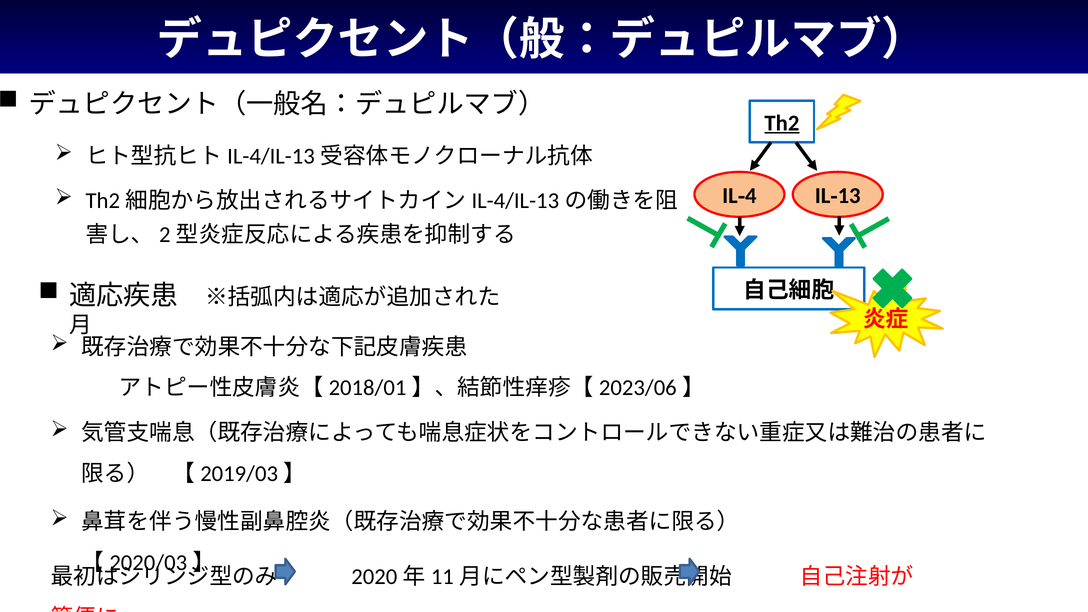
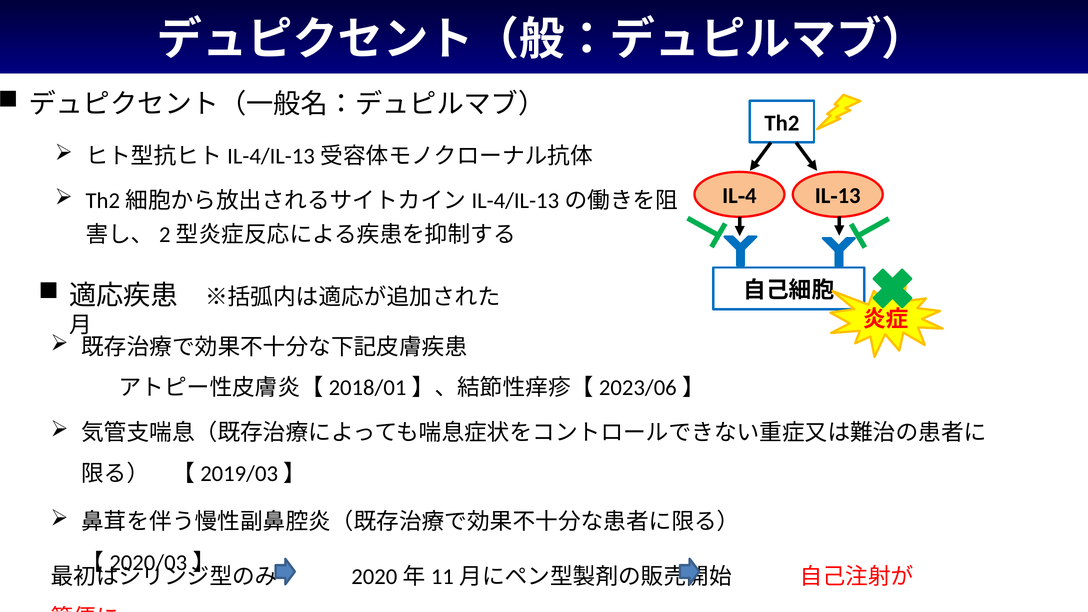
Th2 underline: present -> none (782, 123)
